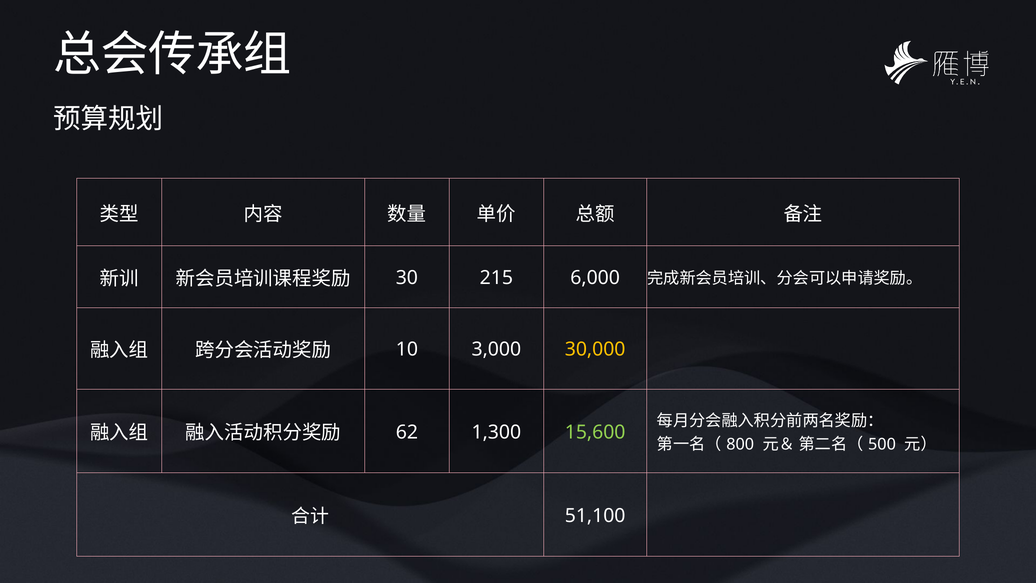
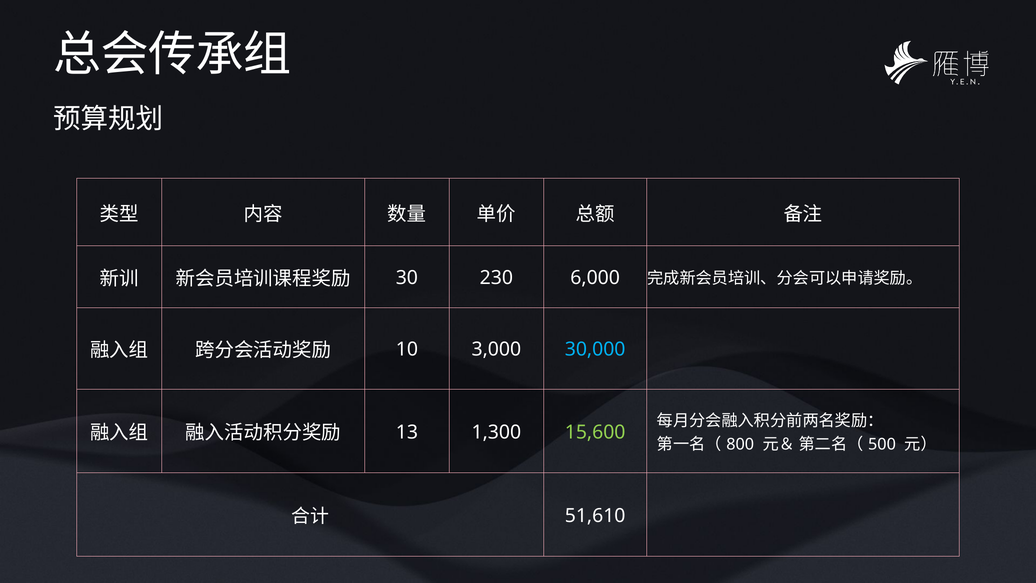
215: 215 -> 230 (496, 278)
30,000 colour: yellow -> light blue (595, 349)
62: 62 -> 13 (407, 432)
51,100: 51,100 -> 51,610 (595, 515)
